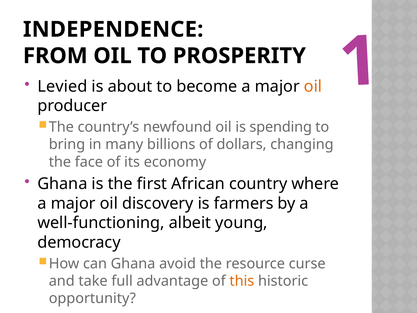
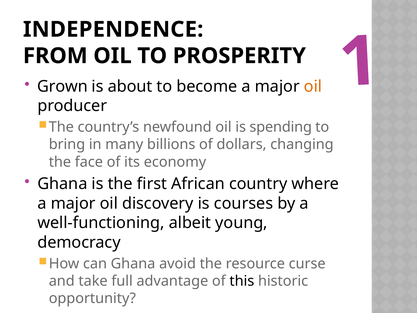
Levied: Levied -> Grown (63, 86)
farmers: farmers -> courses (244, 203)
this colour: orange -> black (242, 281)
